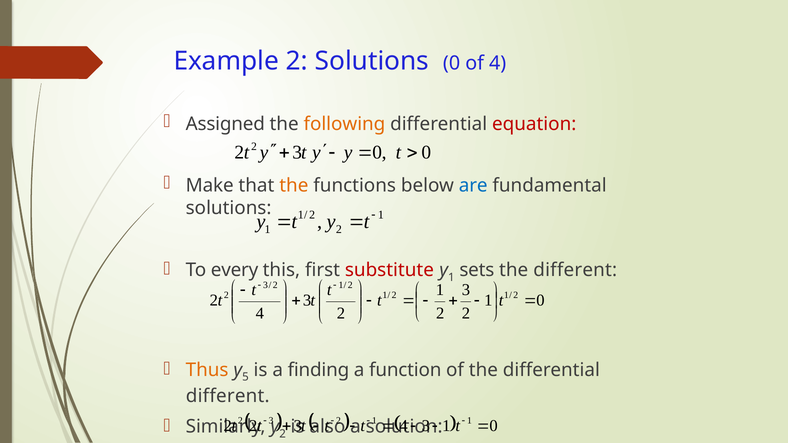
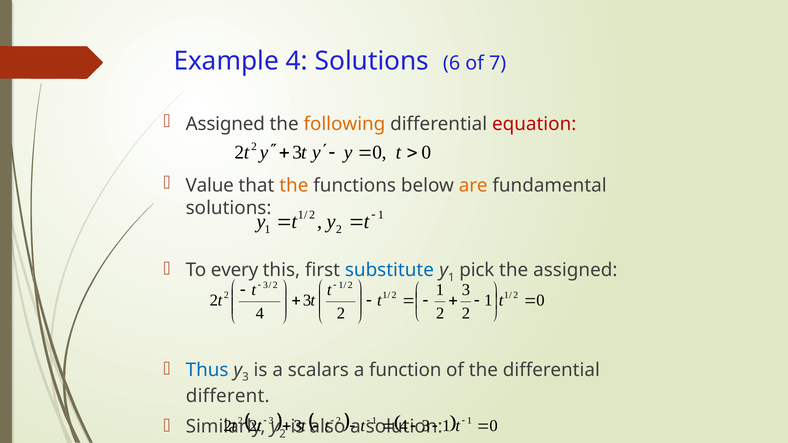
Example 2: 2 -> 4 (297, 61)
Solutions 0: 0 -> 6 (452, 63)
of 4: 4 -> 7 (498, 63)
Make: Make -> Value (210, 186)
are colour: blue -> orange (473, 186)
substitute colour: red -> blue (389, 270)
sets: sets -> pick (477, 270)
the different: different -> assigned (575, 270)
Thus colour: orange -> blue (207, 370)
5: 5 -> 3 (246, 377)
finding: finding -> scalars (318, 370)
